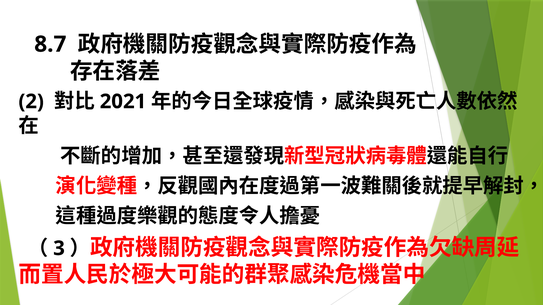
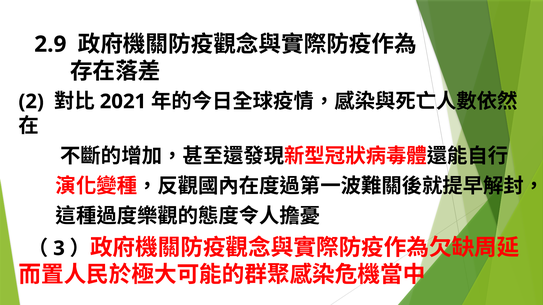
8.7: 8.7 -> 2.9 (50, 44)
